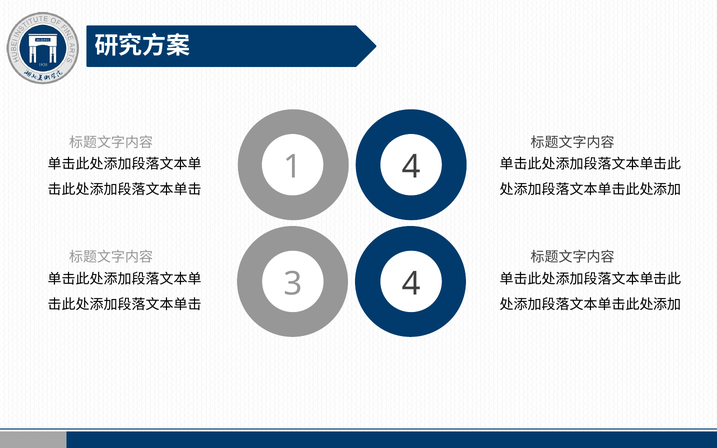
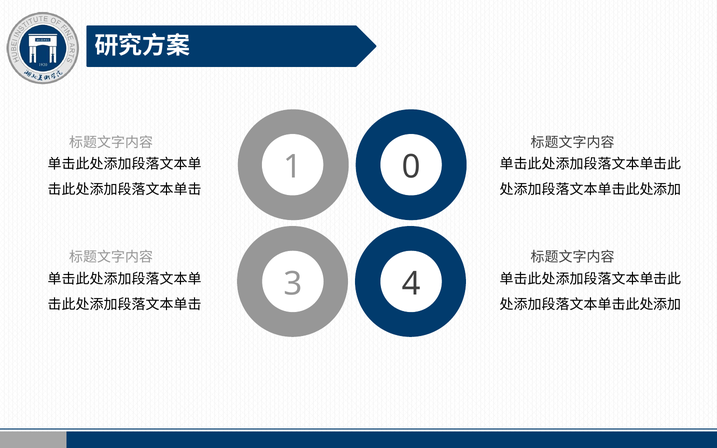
1 4: 4 -> 0 (411, 167)
